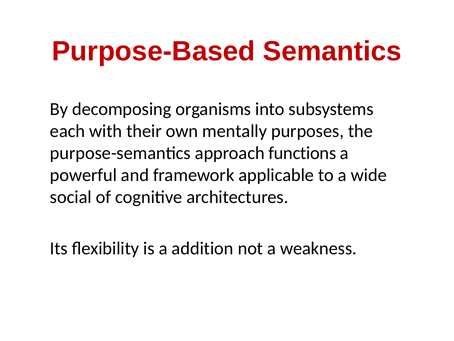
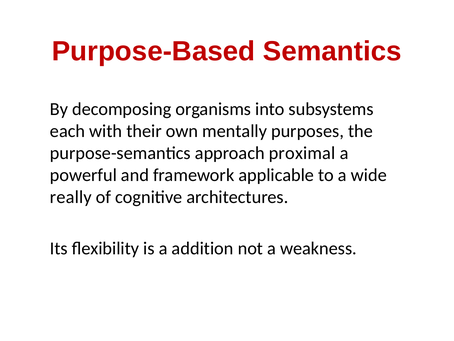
functions: functions -> proximal (302, 153)
social: social -> really (71, 197)
